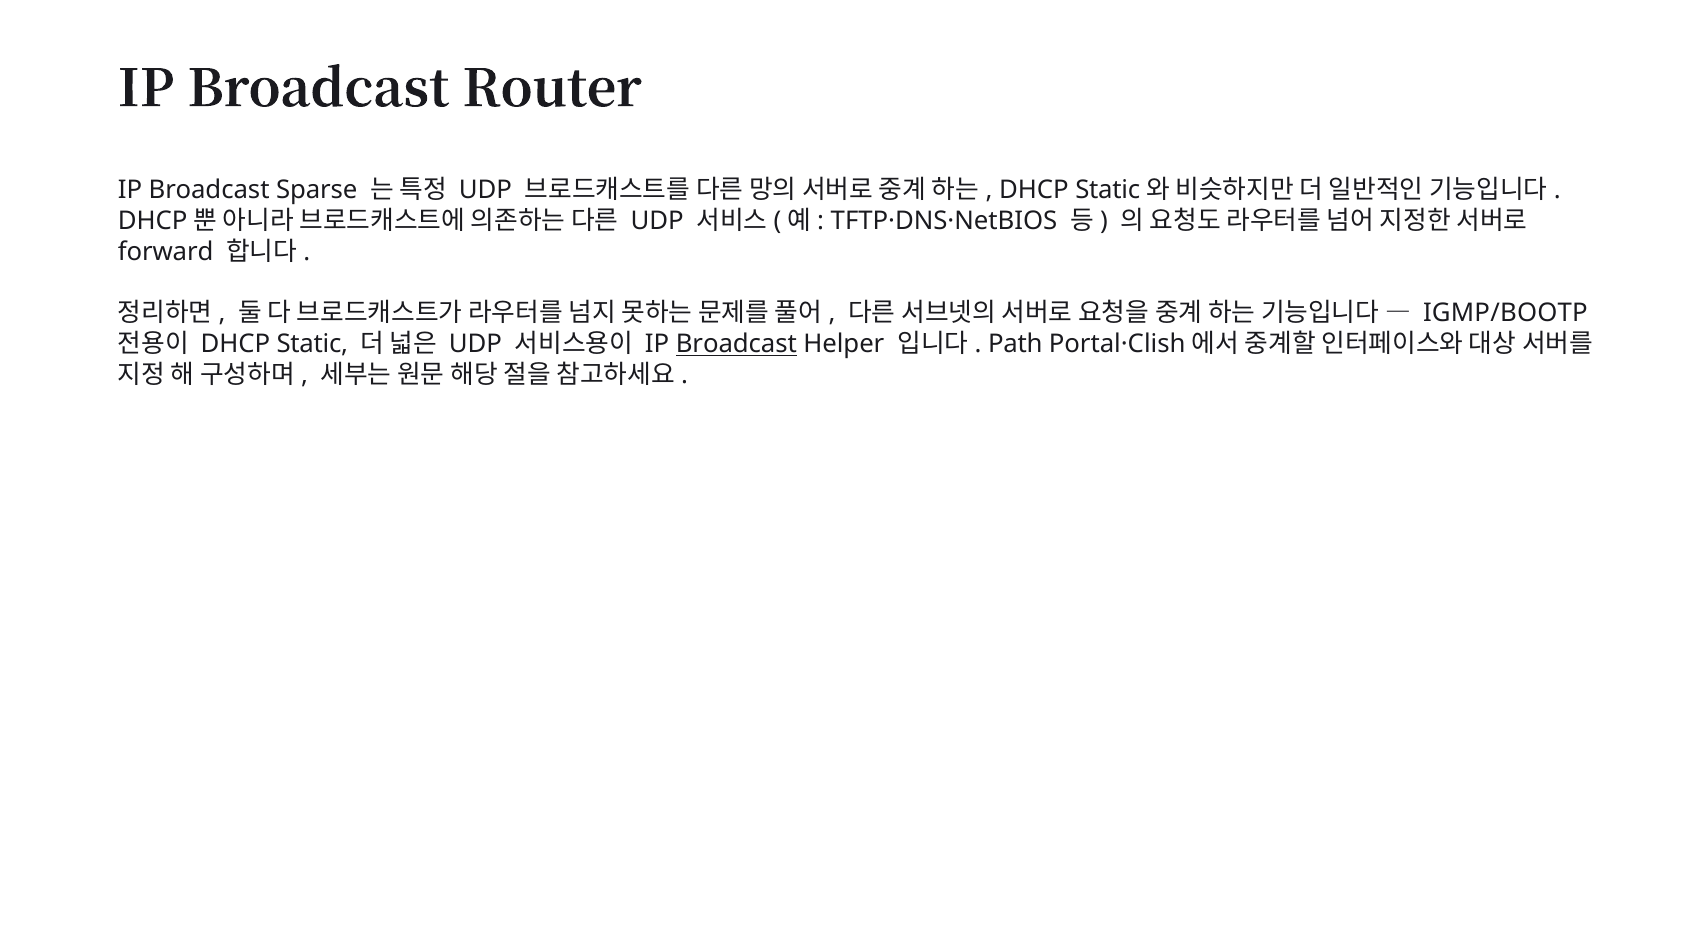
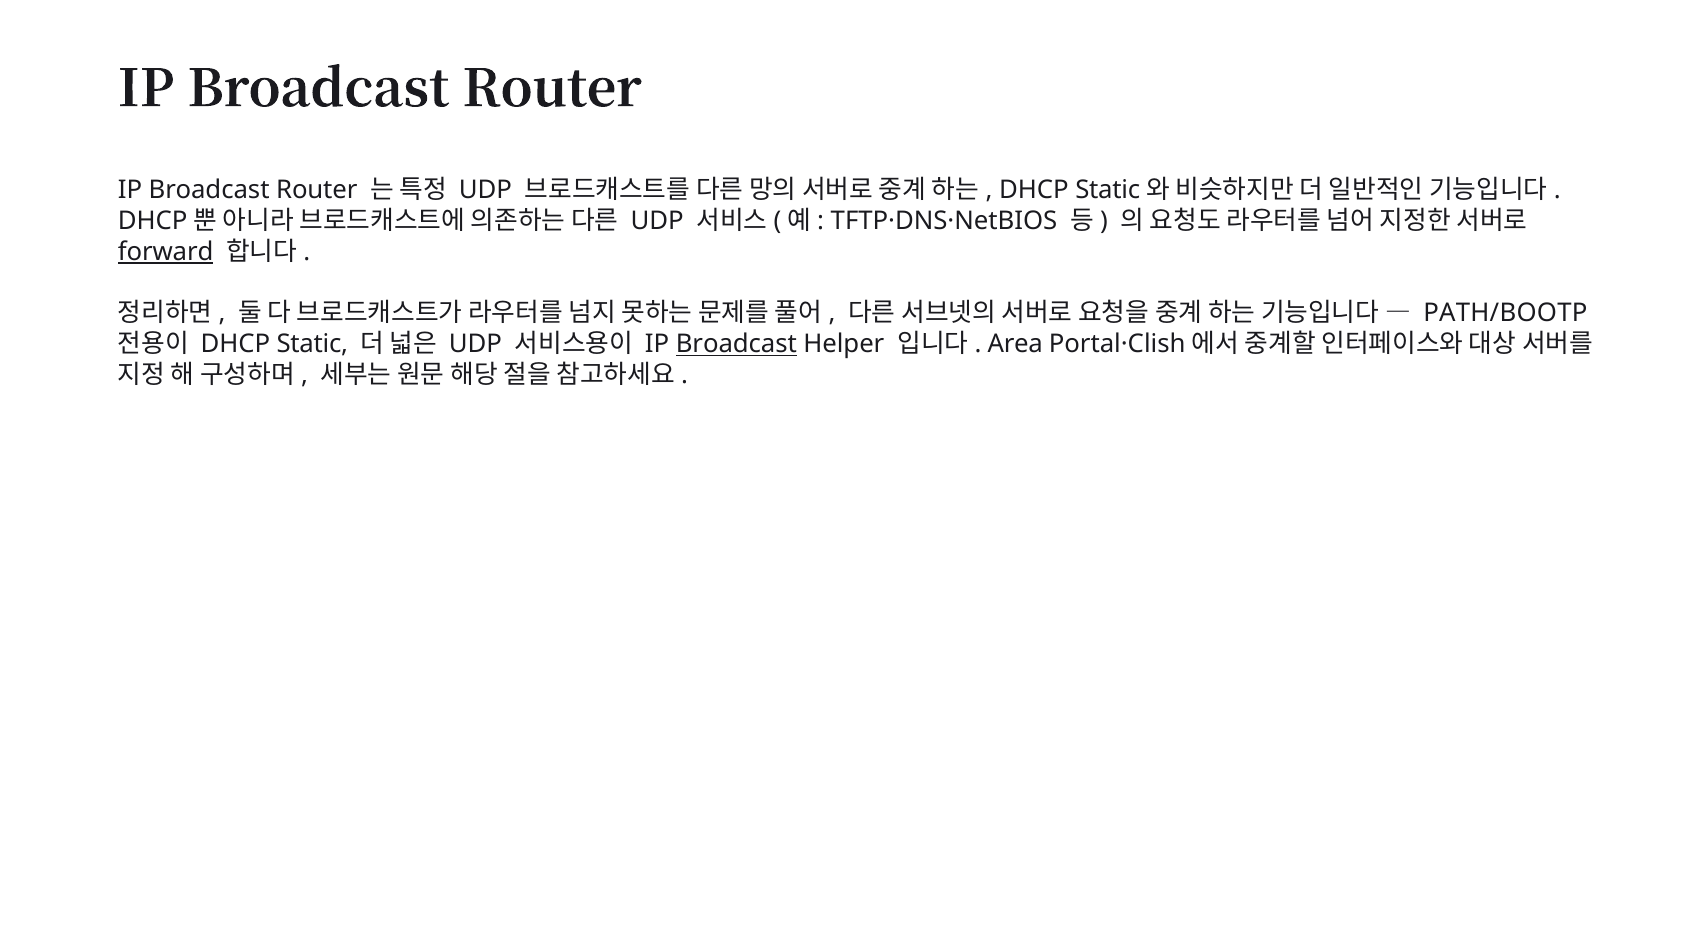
Sparse: Sparse -> Router (317, 190)
forward underline: none -> present (166, 252)
IGMP/BOOTP: IGMP/BOOTP -> PATH/BOOTP (1505, 314)
Path: Path -> Area (1015, 344)
